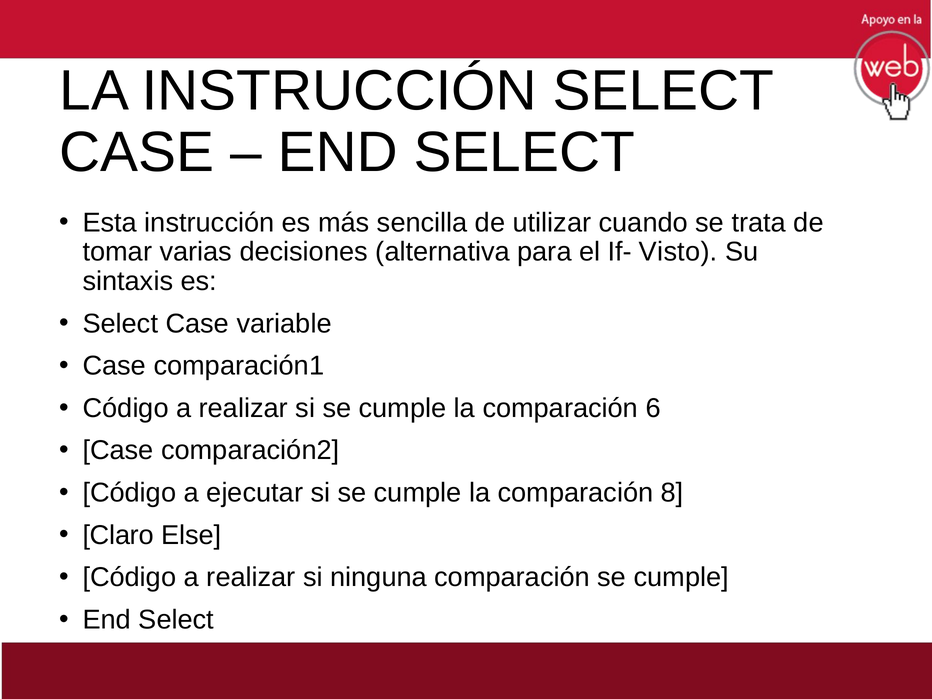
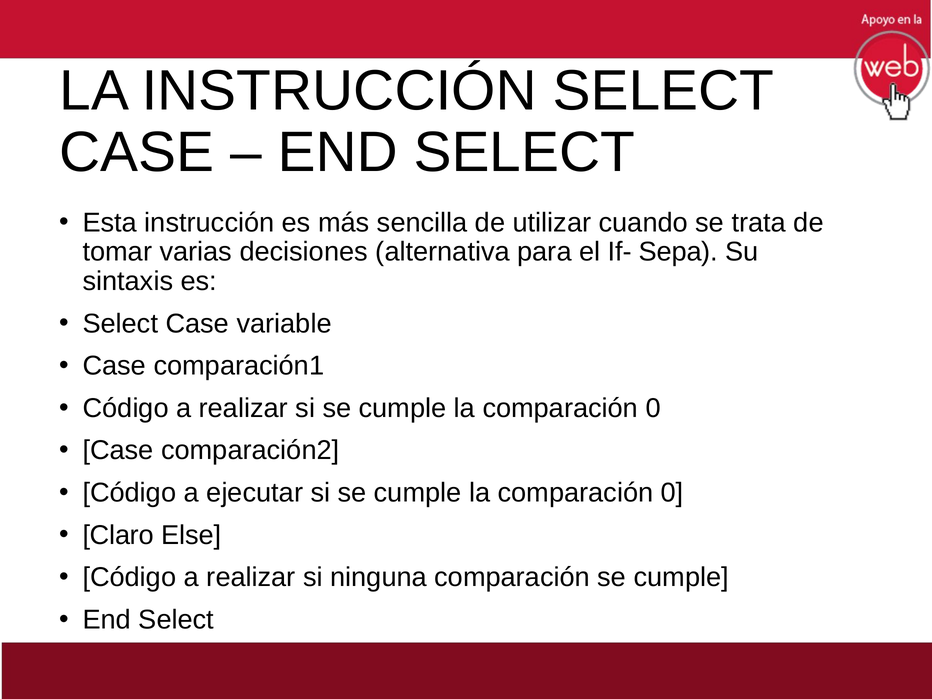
Visto: Visto -> Sepa (678, 252)
6: 6 -> 0 (653, 408)
8: 8 -> 0 (672, 493)
